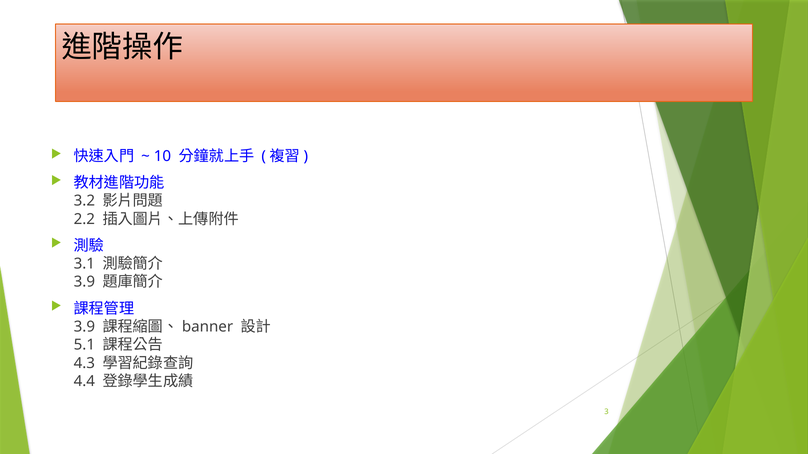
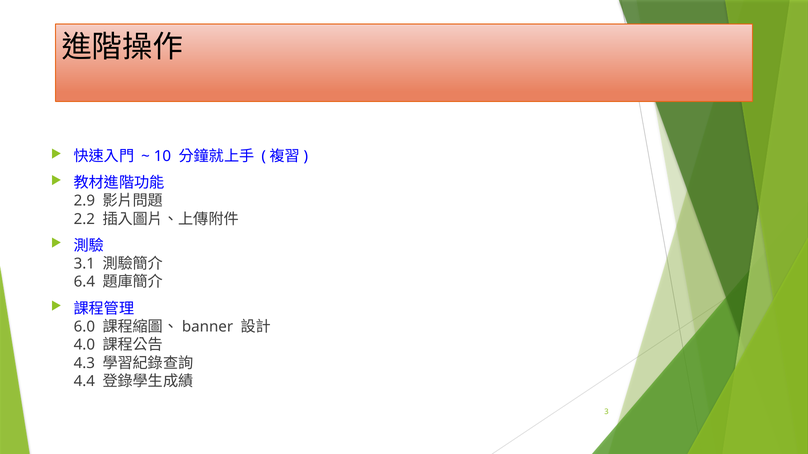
3.2: 3.2 -> 2.9 (84, 201)
3.9: 3.9 -> 6.4 (84, 282)
3.9: 3.9 -> 6.0 (84, 327)
5.1: 5.1 -> 4.0 (84, 345)
